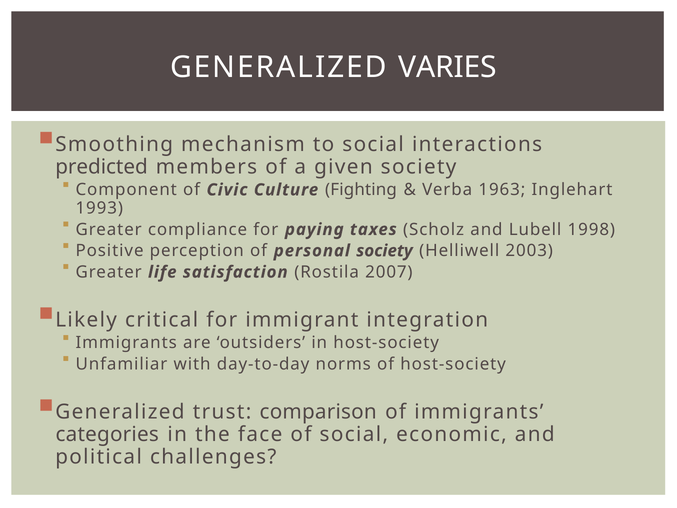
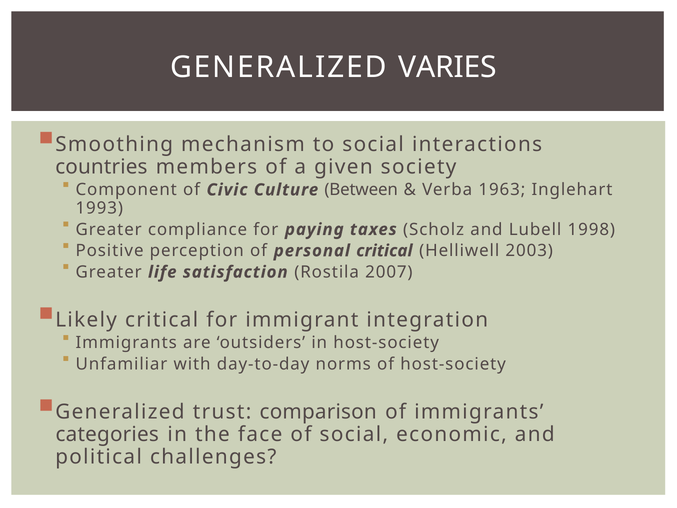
predicted: predicted -> countries (101, 167)
Fighting: Fighting -> Between (361, 190)
personal society: society -> critical (384, 251)
